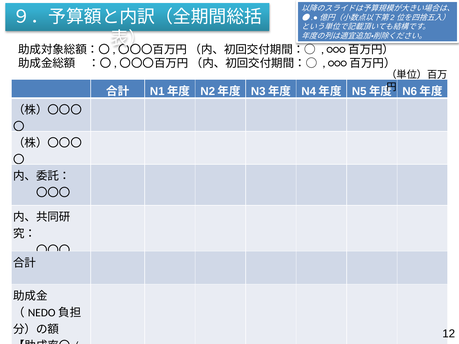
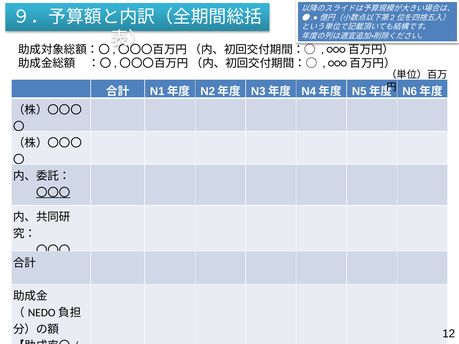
〇〇〇 underline: none -> present (53, 193)
